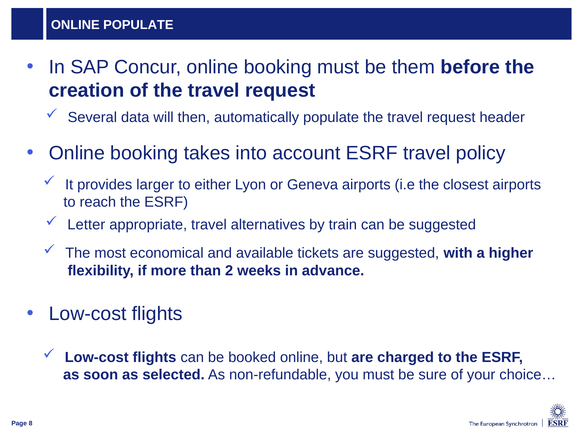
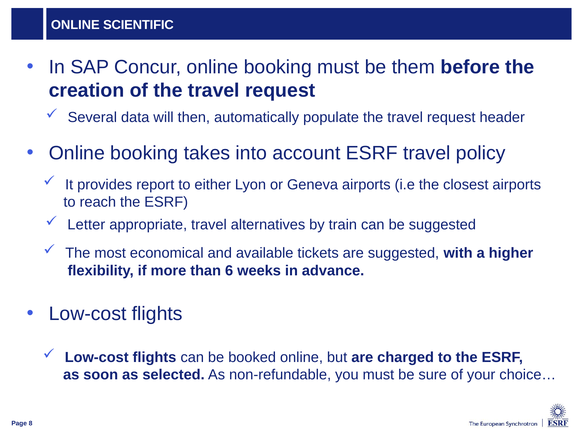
ONLINE POPULATE: POPULATE -> SCIENTIFIC (138, 25)
larger: larger -> report (155, 185)
2: 2 -> 6 (229, 271)
